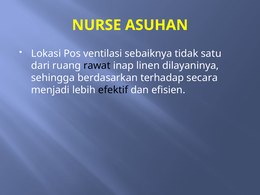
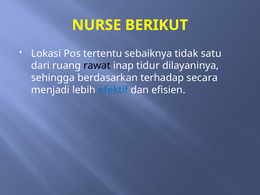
ASUHAN: ASUHAN -> BERIKUT (157, 25)
ventilasi: ventilasi -> tertentu (103, 54)
linen: linen -> tidur (148, 66)
efektif colour: black -> blue (113, 90)
